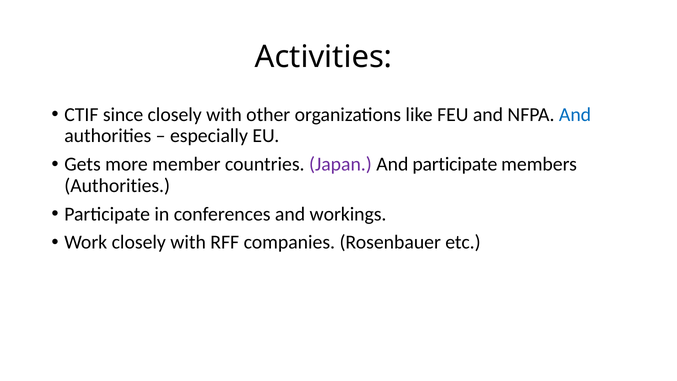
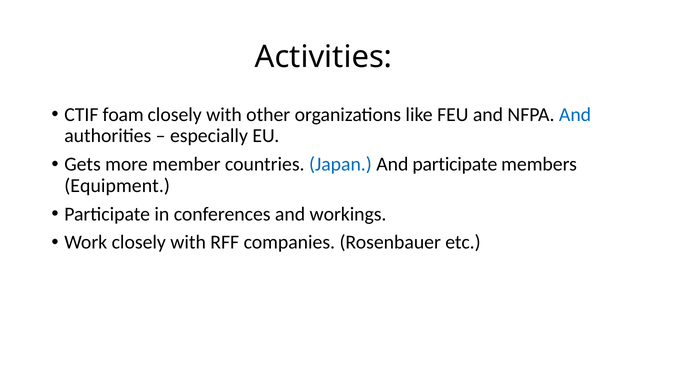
since: since -> foam (123, 114)
Japan colour: purple -> blue (340, 164)
Authorities: Authorities -> Equipment (117, 186)
